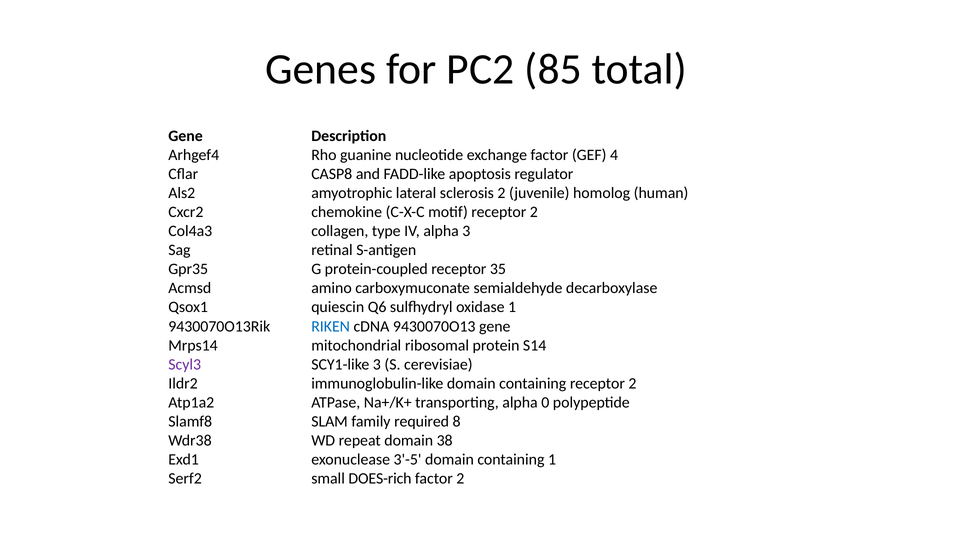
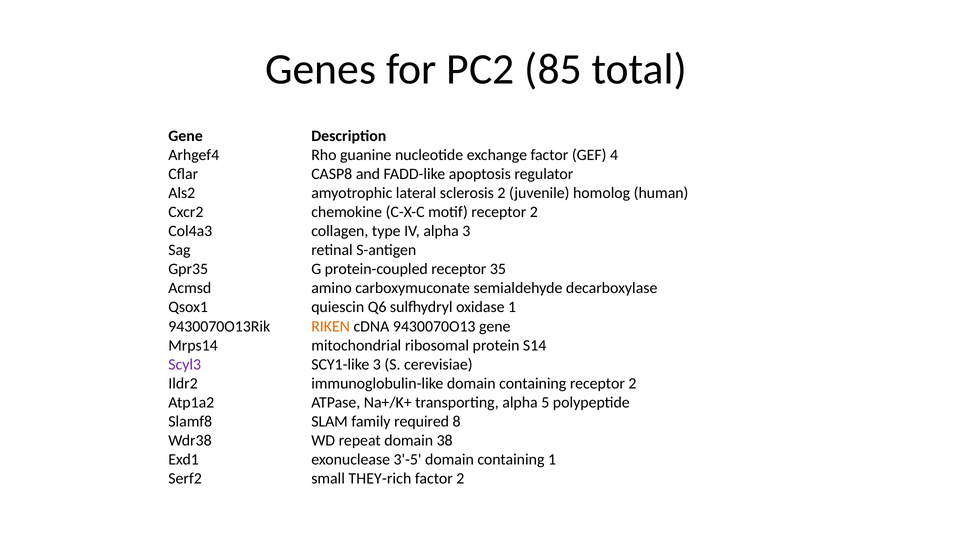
RIKEN colour: blue -> orange (331, 326)
0: 0 -> 5 (545, 403)
DOES-rich: DOES-rich -> THEY-rich (380, 479)
